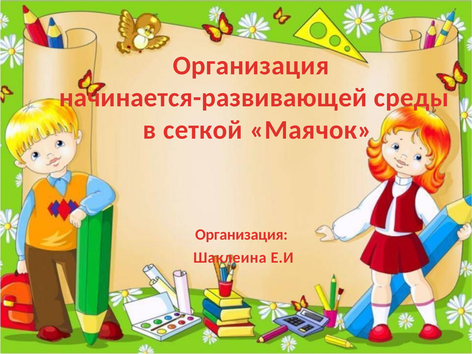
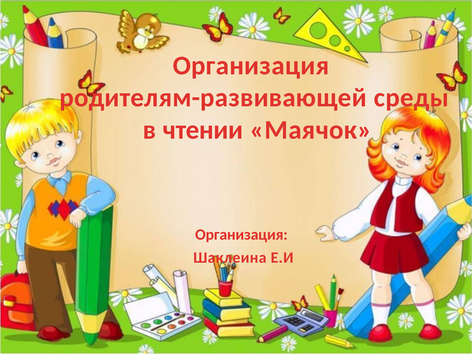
начинается-развивающей: начинается-развивающей -> родителям-развивающей (213, 98)
сеткой: сеткой -> чтении (203, 130)
